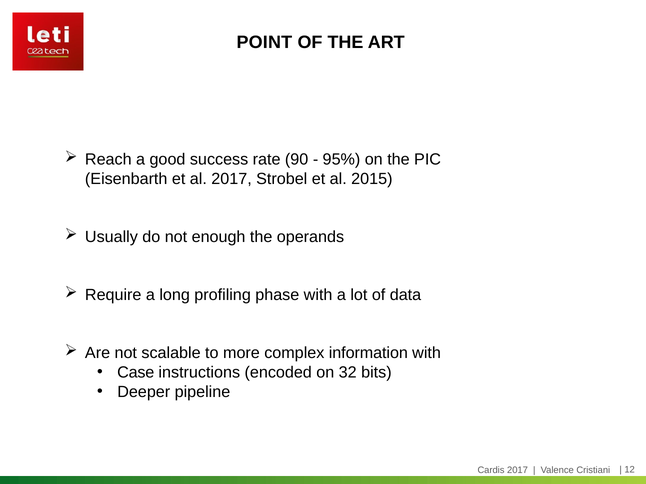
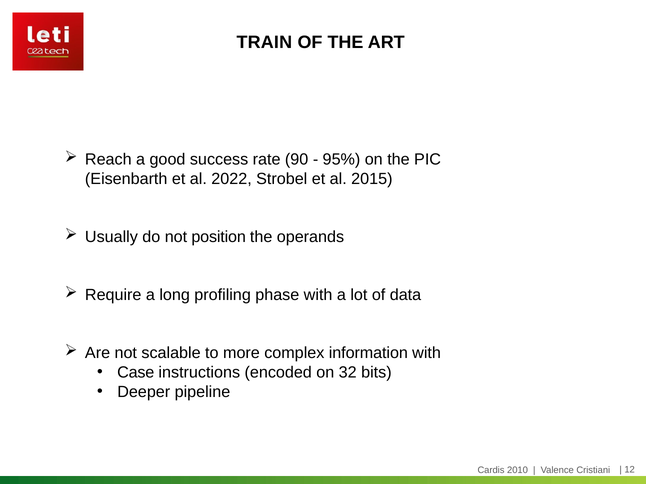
POINT: POINT -> TRAIN (264, 42)
al 2017: 2017 -> 2022 (232, 179)
enough: enough -> position (219, 237)
Cardis 2017: 2017 -> 2010 (517, 470)
